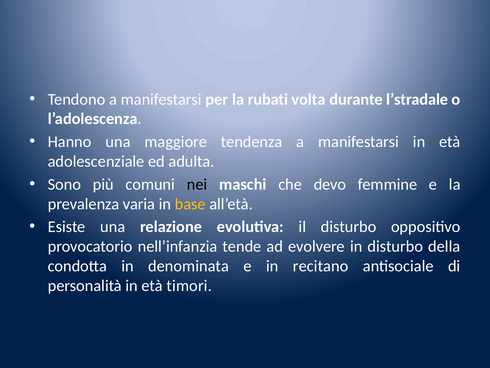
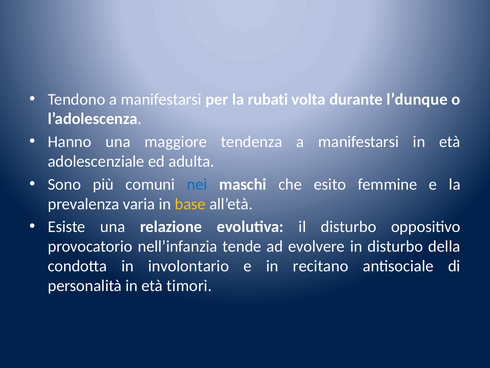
l’stradale: l’stradale -> l’dunque (417, 99)
nei colour: black -> blue (197, 184)
devo: devo -> esito (330, 184)
denominata: denominata -> involontario (189, 266)
